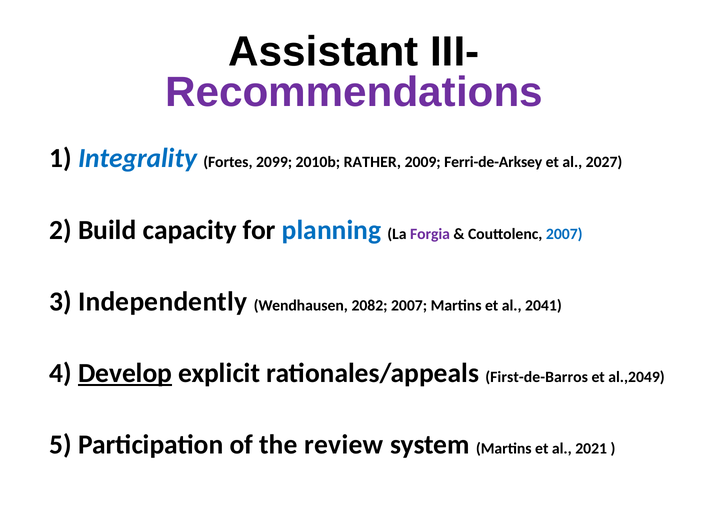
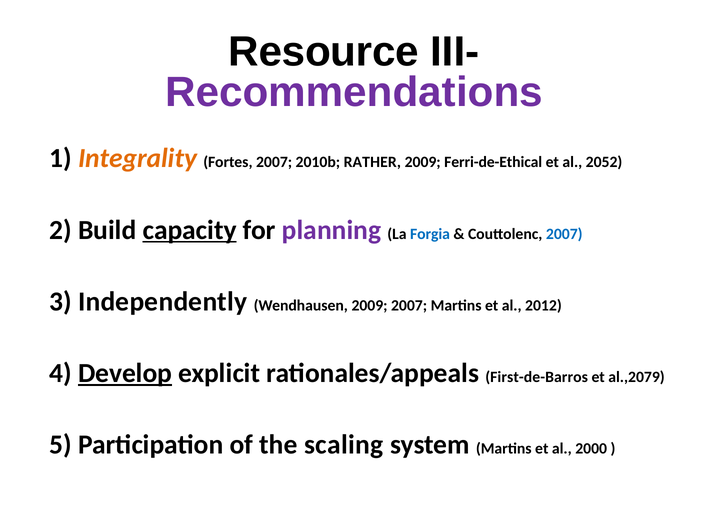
Assistant: Assistant -> Resource (324, 52)
Integrality colour: blue -> orange (138, 158)
Fortes 2099: 2099 -> 2007 (274, 162)
Ferri-de-Arksey: Ferri-de-Arksey -> Ferri-de-Ethical (493, 162)
2027: 2027 -> 2052 (604, 162)
capacity underline: none -> present (190, 230)
planning colour: blue -> purple (332, 230)
Forgia colour: purple -> blue (430, 234)
Wendhausen 2082: 2082 -> 2009 (370, 305)
2041: 2041 -> 2012 (543, 305)
al.,2049: al.,2049 -> al.,2079 (637, 377)
review: review -> scaling (344, 445)
2021: 2021 -> 2000 (591, 449)
